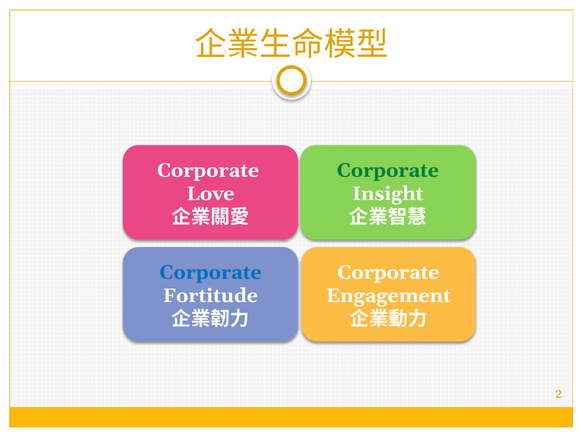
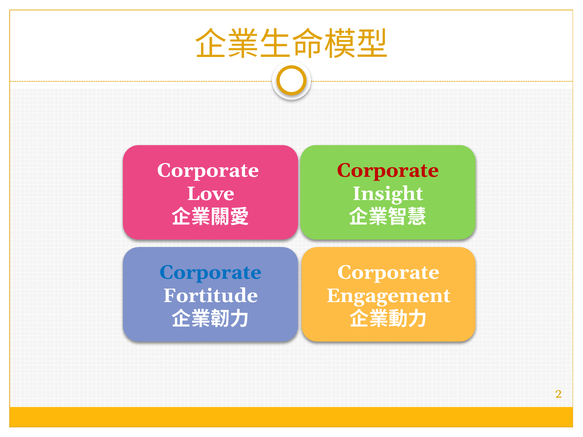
Corporate colour: green -> red (388, 170)
